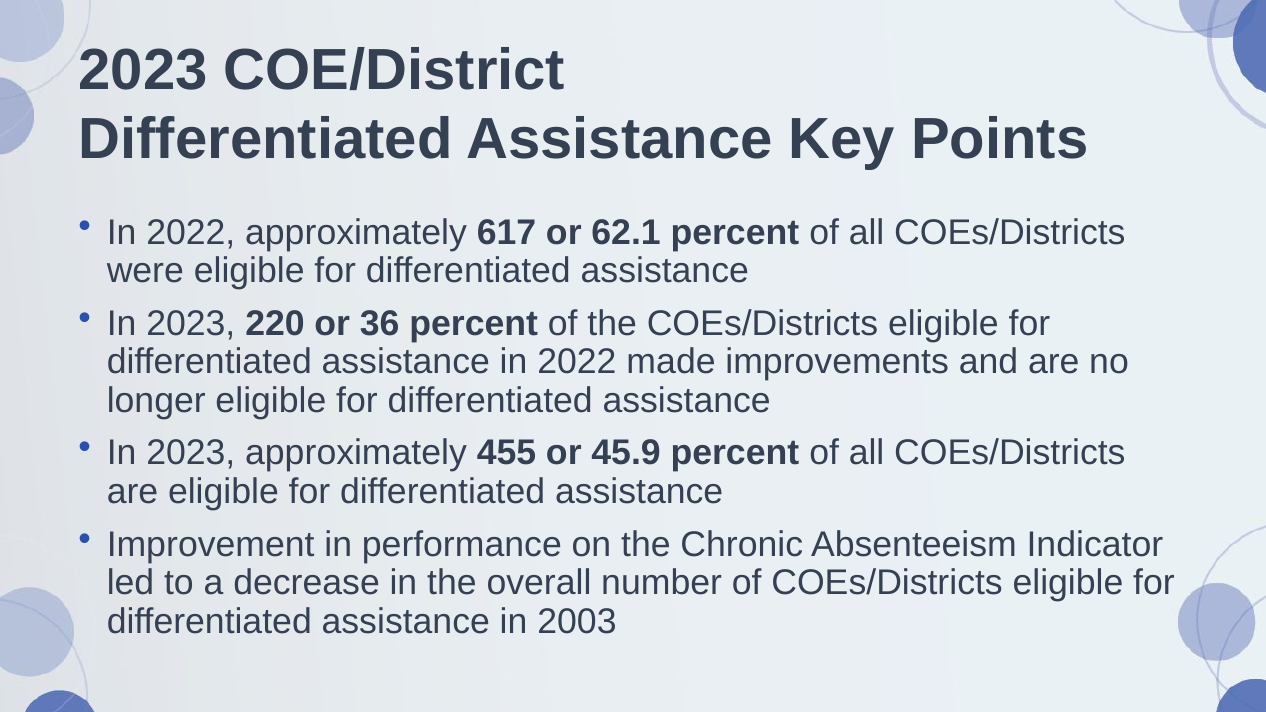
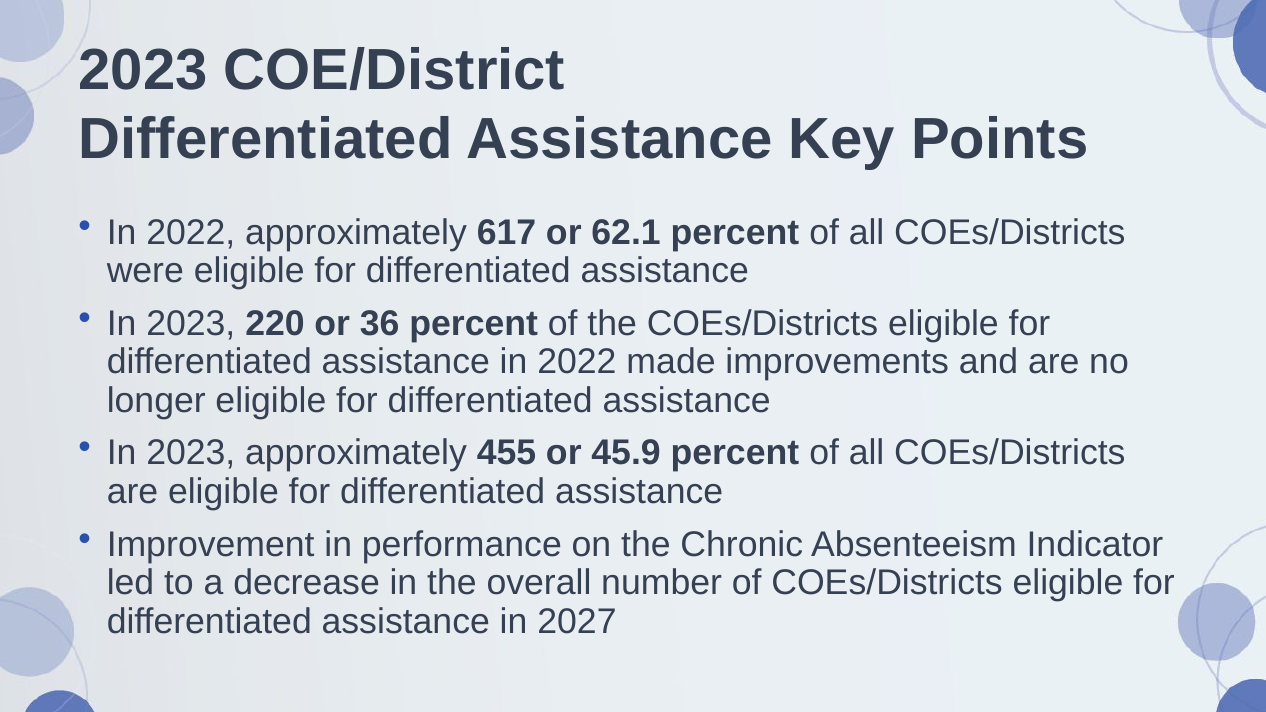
2003: 2003 -> 2027 (577, 621)
